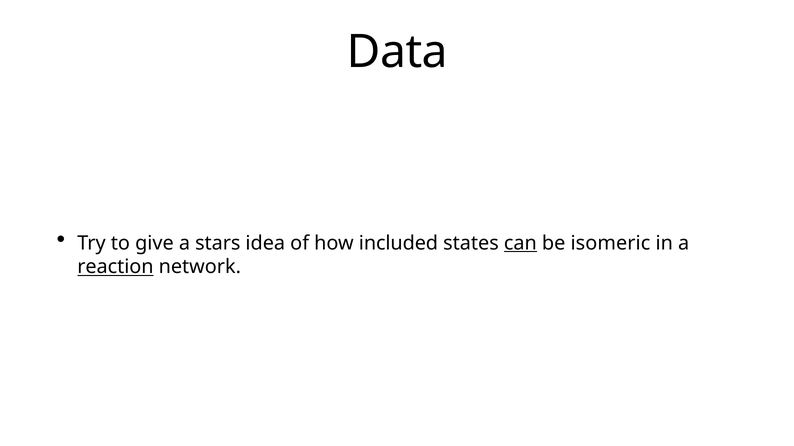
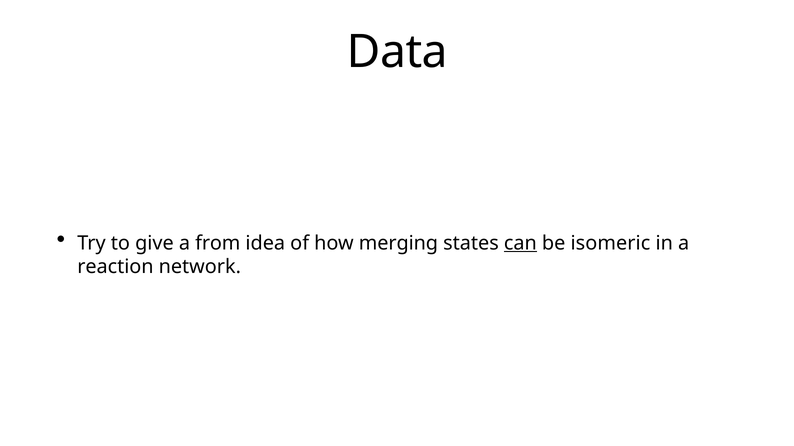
stars: stars -> from (218, 243)
included: included -> merging (398, 243)
reaction underline: present -> none (115, 267)
